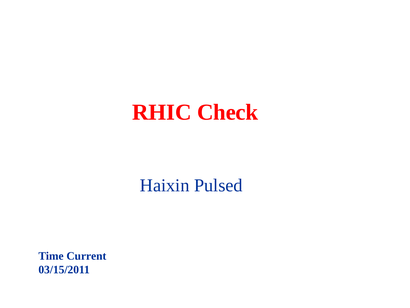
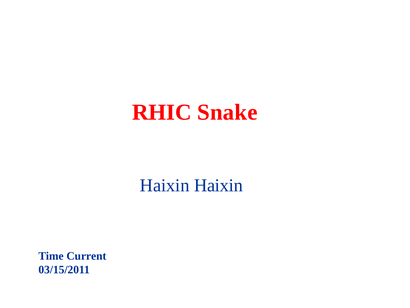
Check: Check -> Snake (227, 112)
Haixin Pulsed: Pulsed -> Haixin (218, 185)
